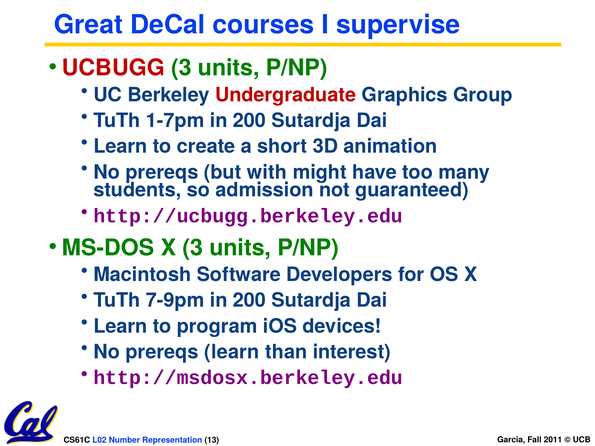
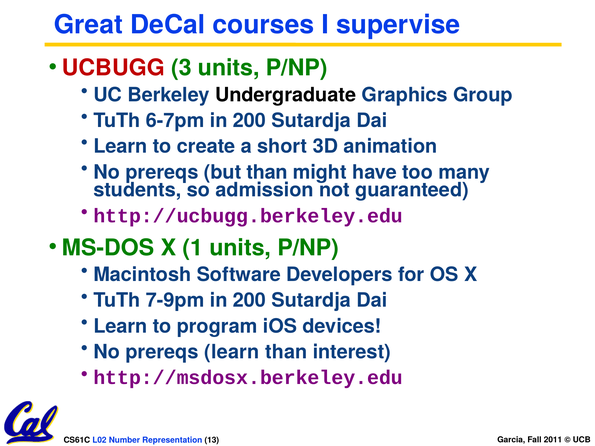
Undergraduate colour: red -> black (286, 95)
1-7pm: 1-7pm -> 6-7pm (175, 121)
but with: with -> than (267, 172)
X 3: 3 -> 1 (193, 248)
